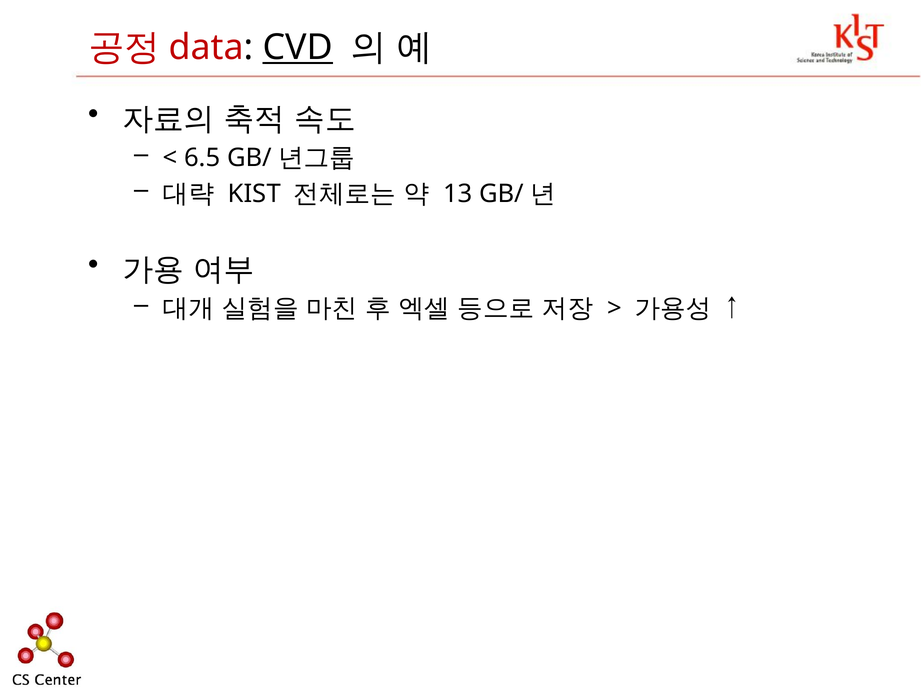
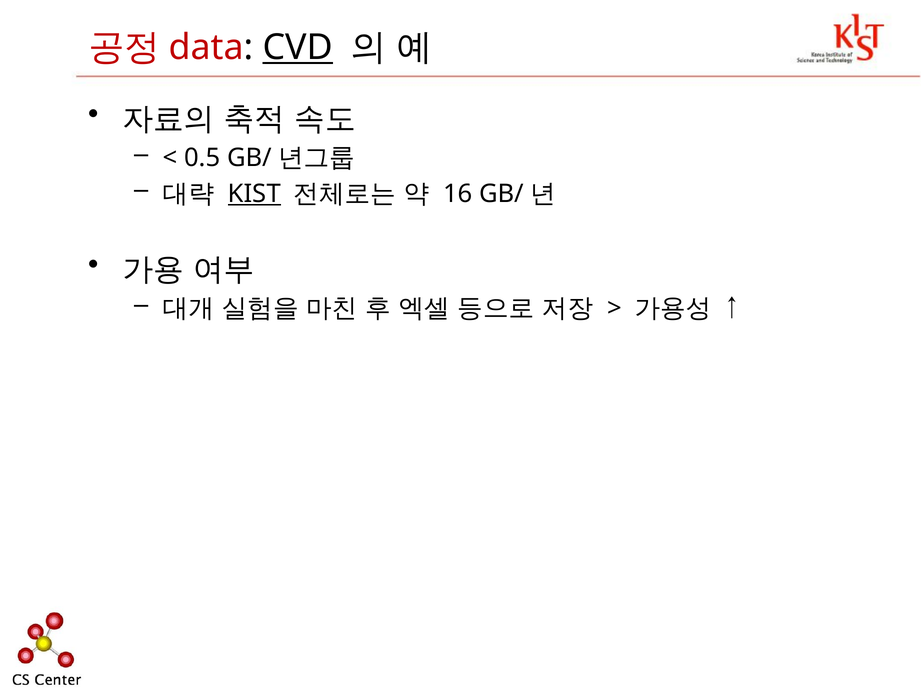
6.5: 6.5 -> 0.5 (202, 158)
KIST underline: none -> present (254, 194)
13: 13 -> 16 (458, 194)
